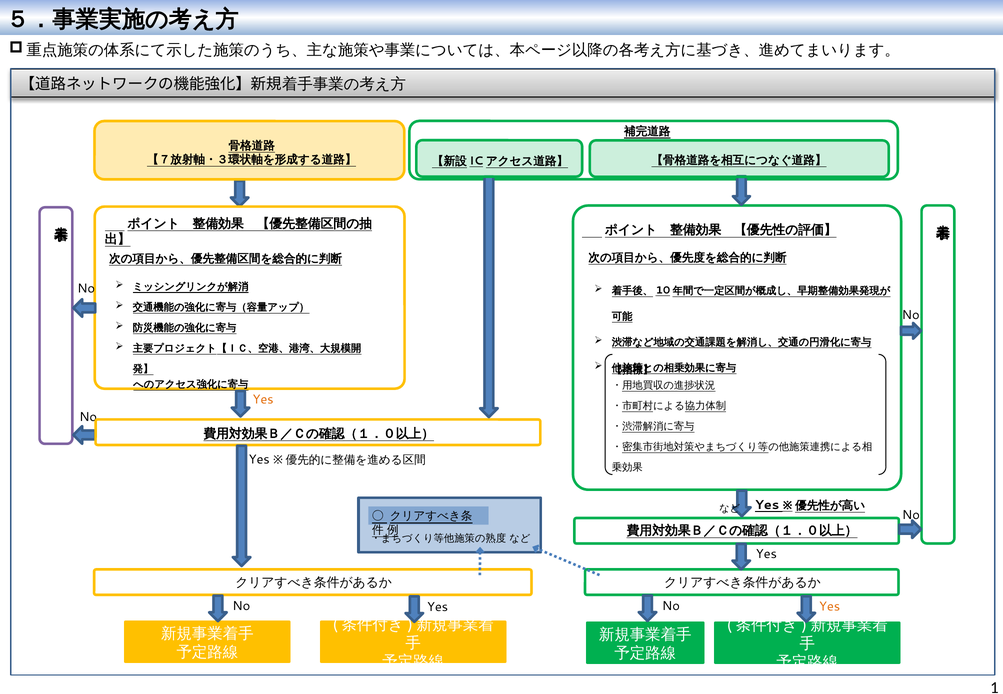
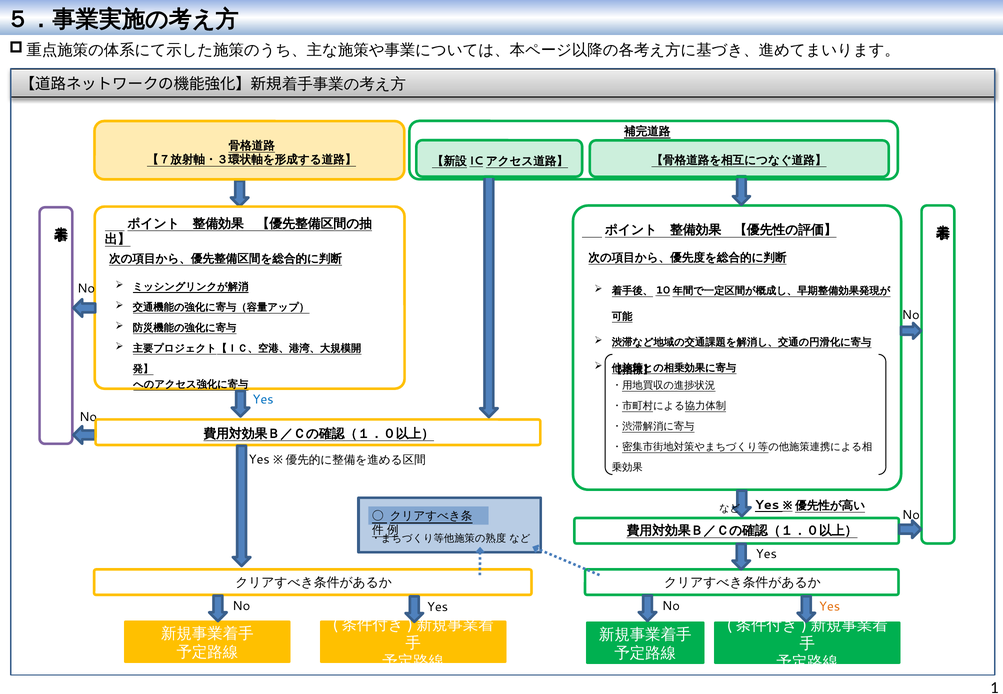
Yes colour: orange -> blue (263, 400)
